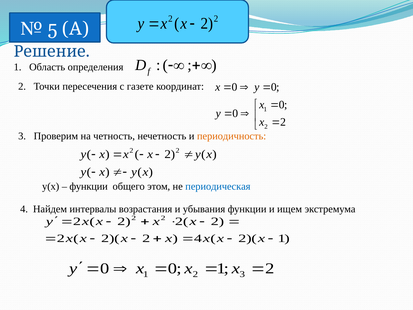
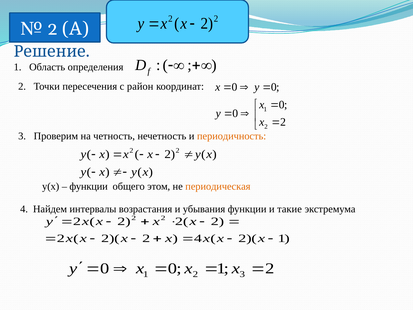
5: 5 -> 2 (53, 29)
газете: газете -> район (140, 86)
периодическая colour: blue -> orange (218, 186)
ищем: ищем -> такие (290, 209)
